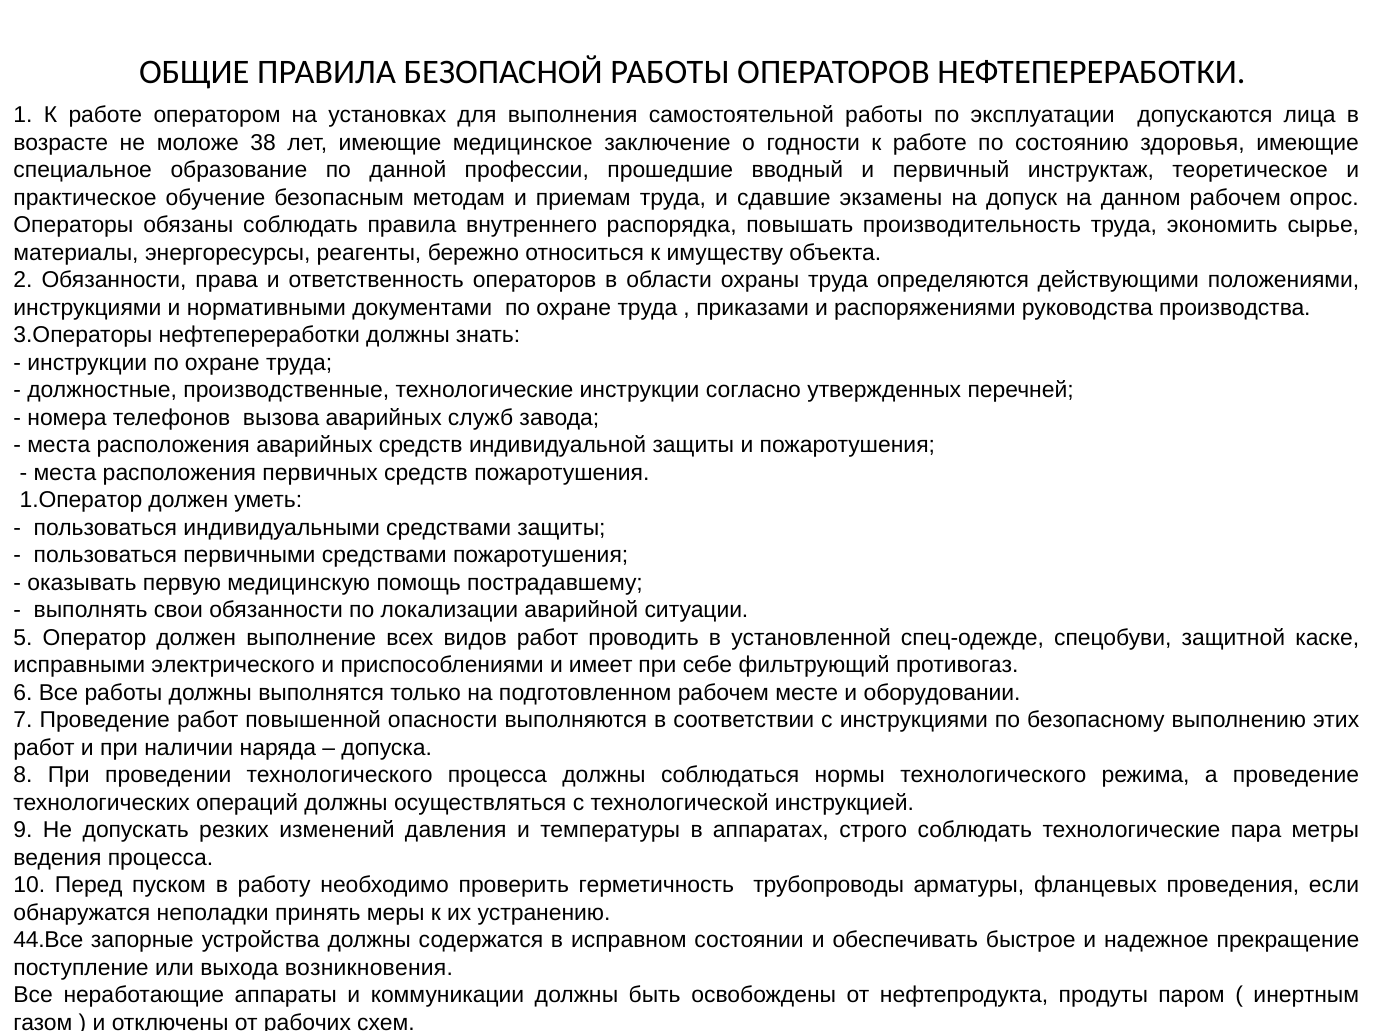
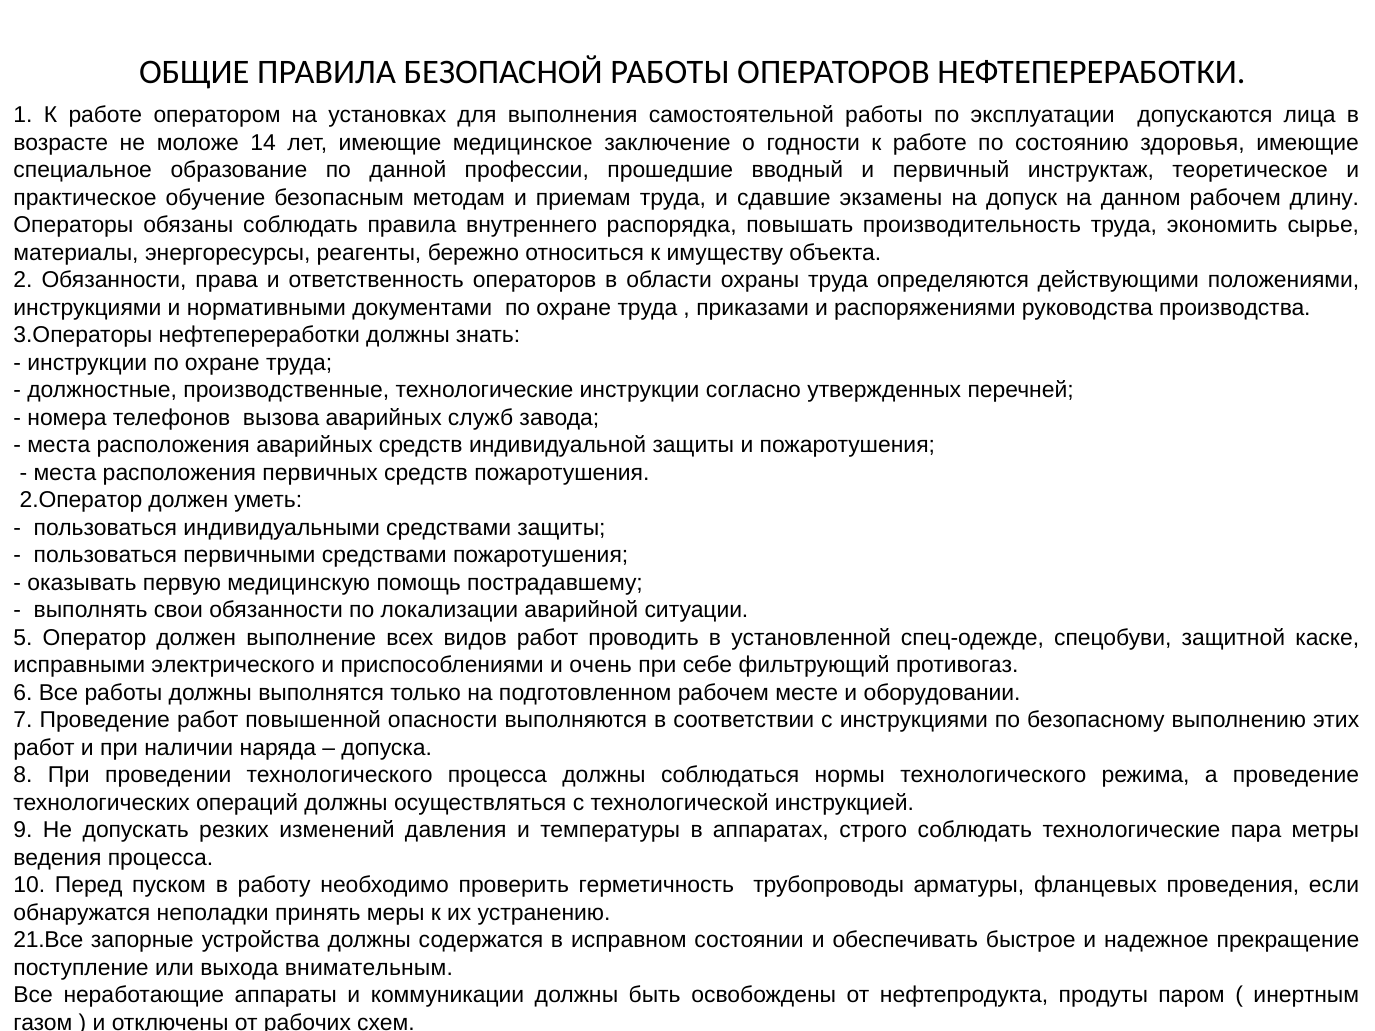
38: 38 -> 14 (263, 143)
опрос: опрос -> длину (1324, 198)
1.Оператор: 1.Оператор -> 2.Оператор (81, 500)
имеет: имеет -> очень (601, 665)
44.Все: 44.Все -> 21.Все (48, 940)
возникновения: возникновения -> внимательным (369, 968)
